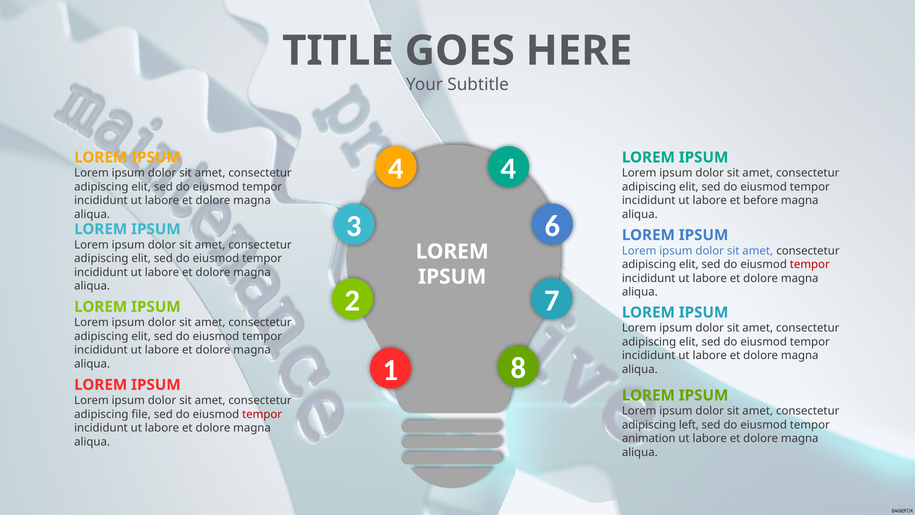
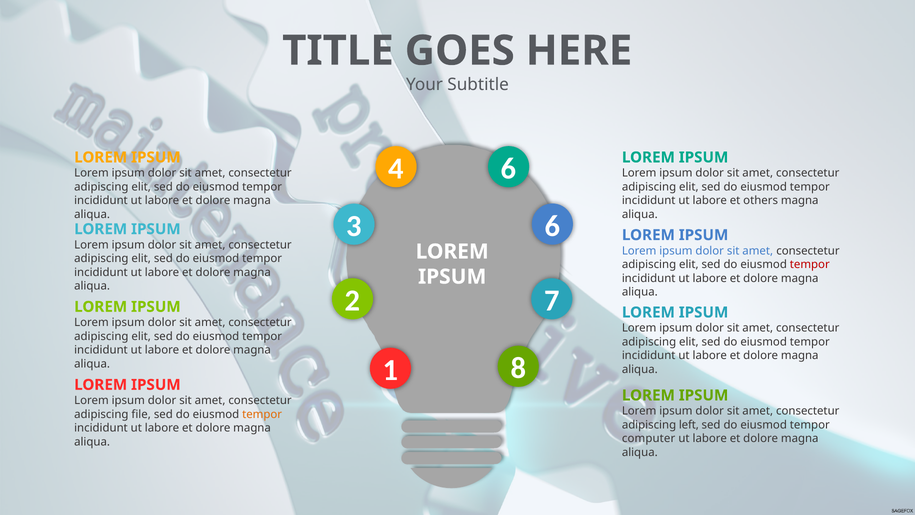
4 4: 4 -> 6 (509, 169)
before: before -> others (761, 200)
tempor colour: red -> orange (262, 414)
animation: animation -> computer (649, 438)
